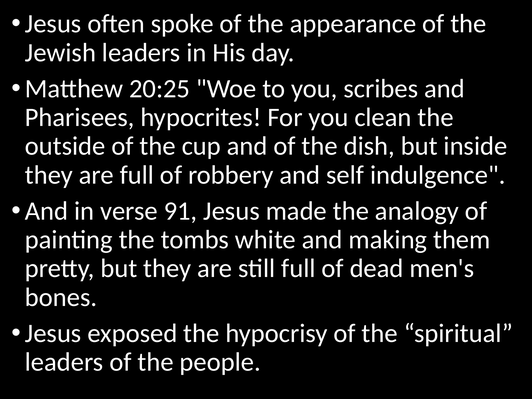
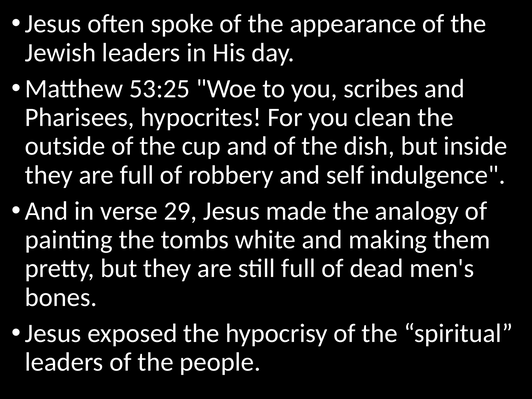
20:25: 20:25 -> 53:25 (160, 89)
91: 91 -> 29 (180, 211)
